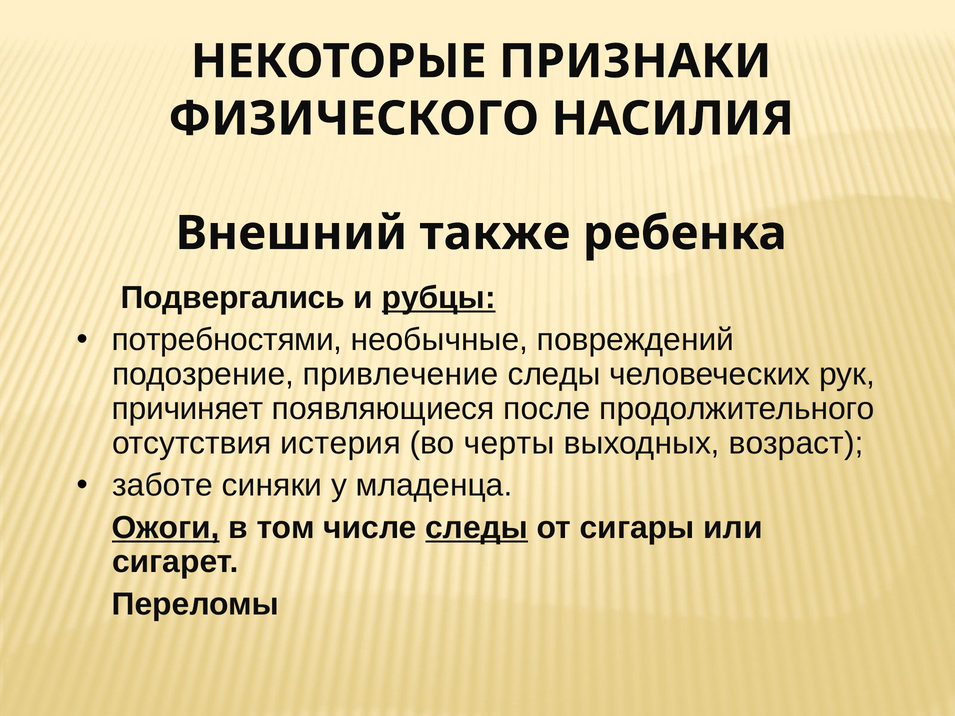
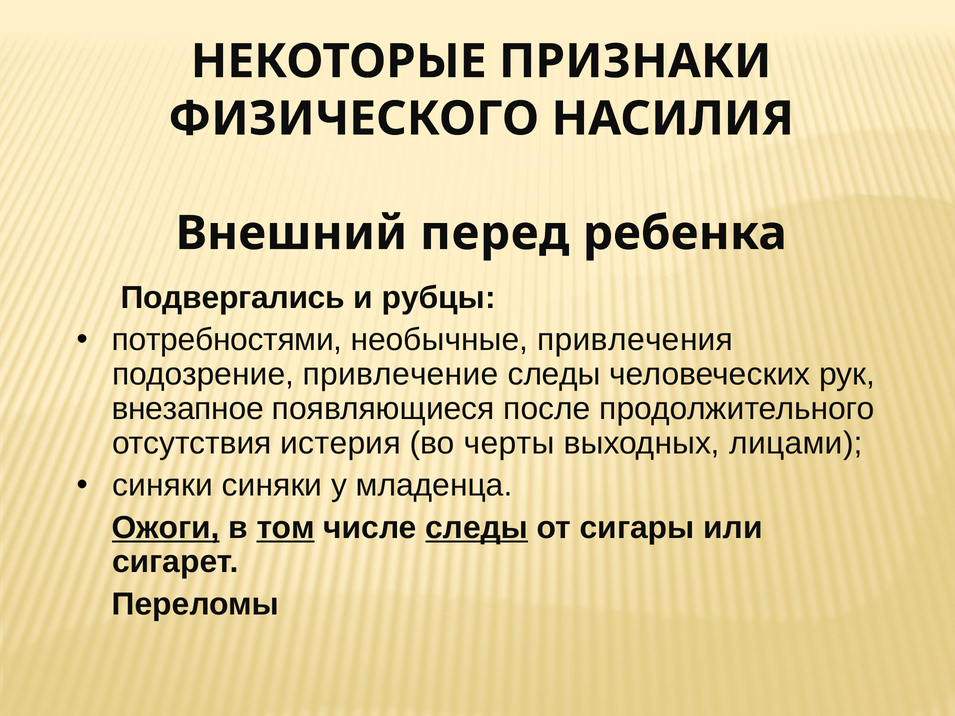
также: также -> перед (495, 233)
рубцы underline: present -> none (439, 298)
повреждений: повреждений -> привлечения (635, 340)
причиняет: причиняет -> внезапное (188, 409)
возраст: возраст -> лицами (796, 443)
заботе: заботе -> синяки (163, 485)
том underline: none -> present (286, 528)
